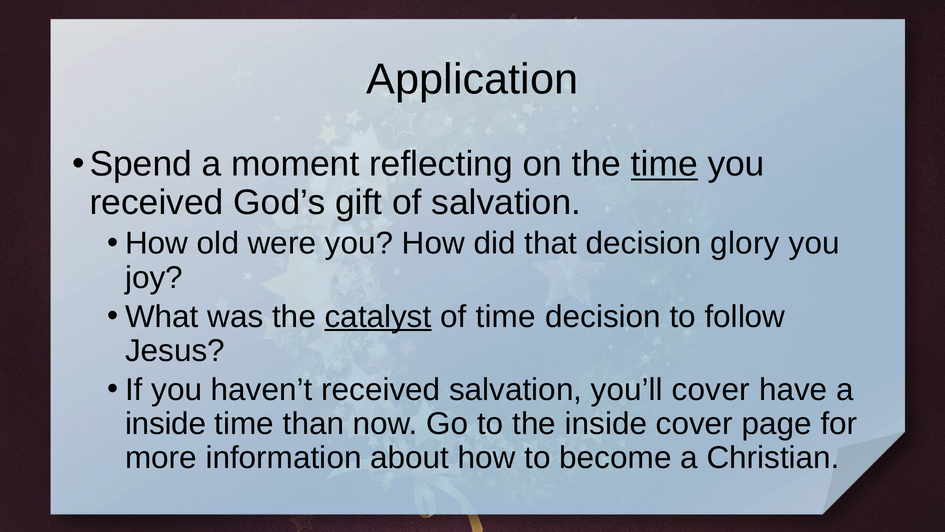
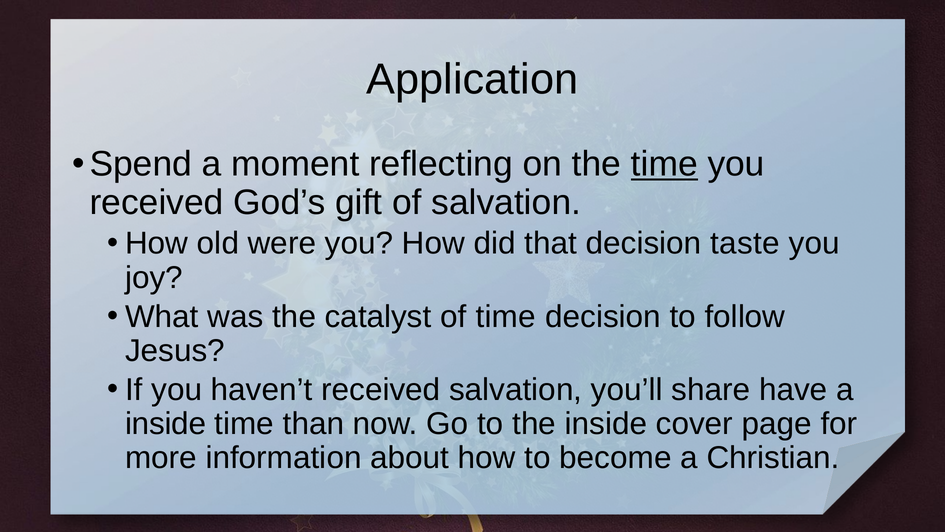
glory: glory -> taste (745, 243)
catalyst underline: present -> none (378, 316)
you’ll cover: cover -> share (711, 389)
